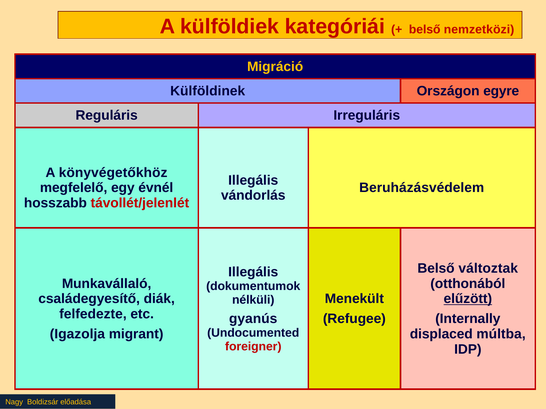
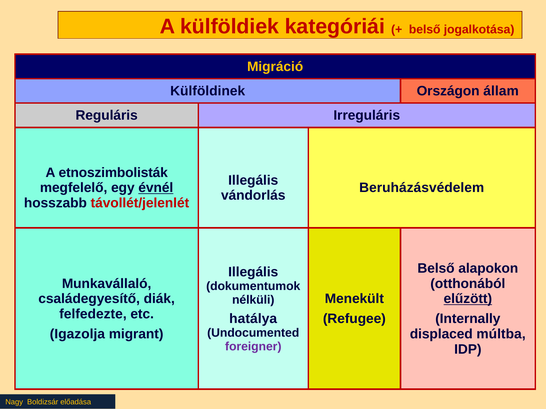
nemzetközi: nemzetközi -> jogalkotása (479, 29)
egyre: egyre -> állam (501, 91)
könyvégetőkhöz: könyvégetőkhöz -> etnoszimbolisták (113, 173)
évnél underline: none -> present (156, 188)
változtak: változtak -> alapokon (488, 269)
gyanús: gyanús -> hatálya (253, 319)
foreigner colour: red -> purple (253, 347)
